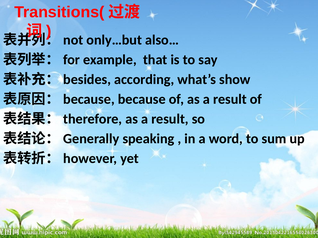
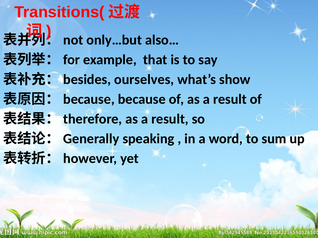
according: according -> ourselves (144, 80)
